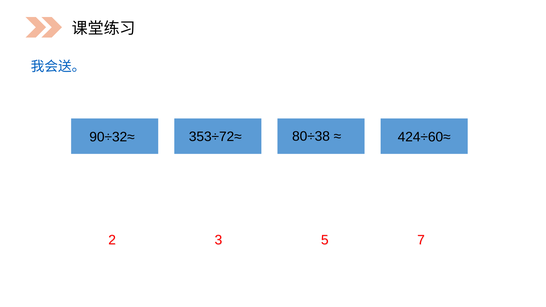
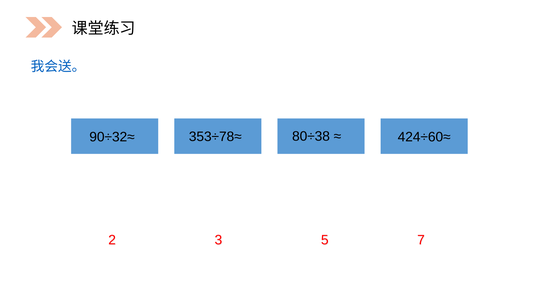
353÷72≈: 353÷72≈ -> 353÷78≈ (215, 137)
